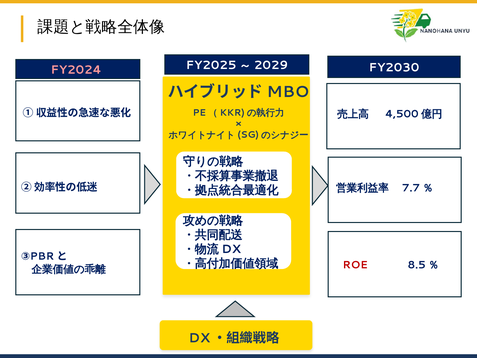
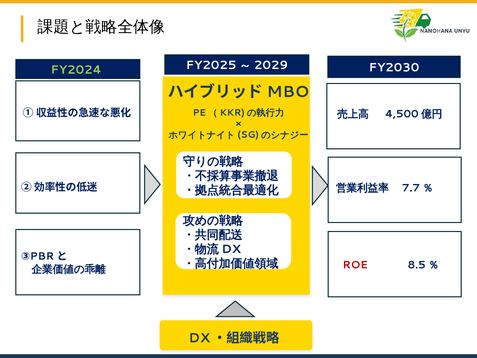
FY2024 colour: pink -> light green (76, 70)
